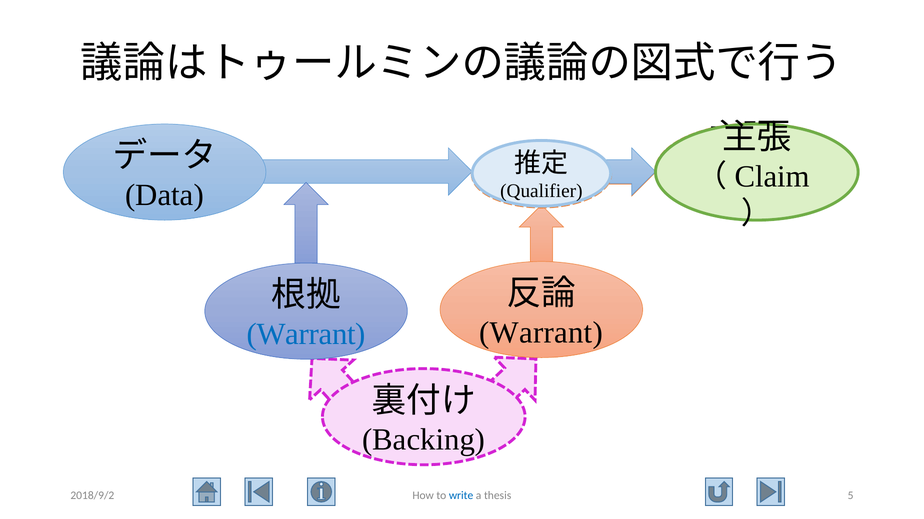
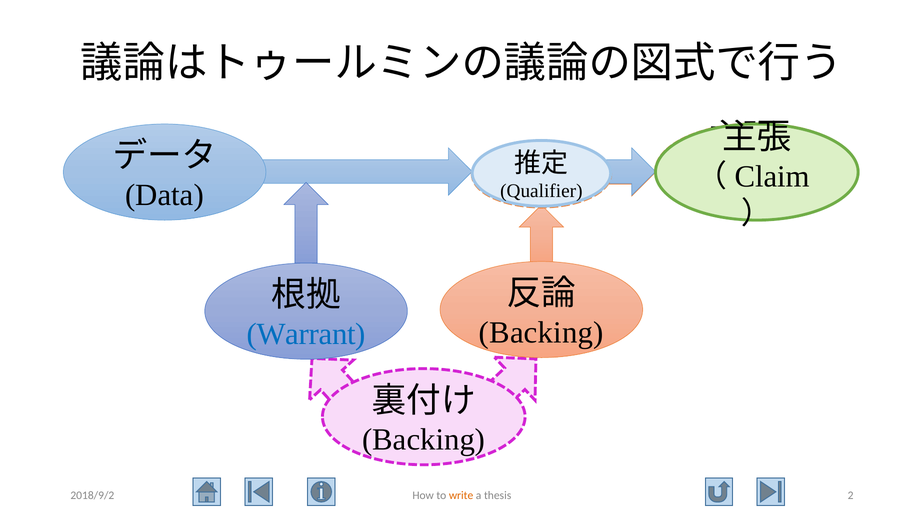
Warrant: Warrant -> Backing (541, 333)
write colour: blue -> orange (461, 496)
5: 5 -> 2 (851, 496)
